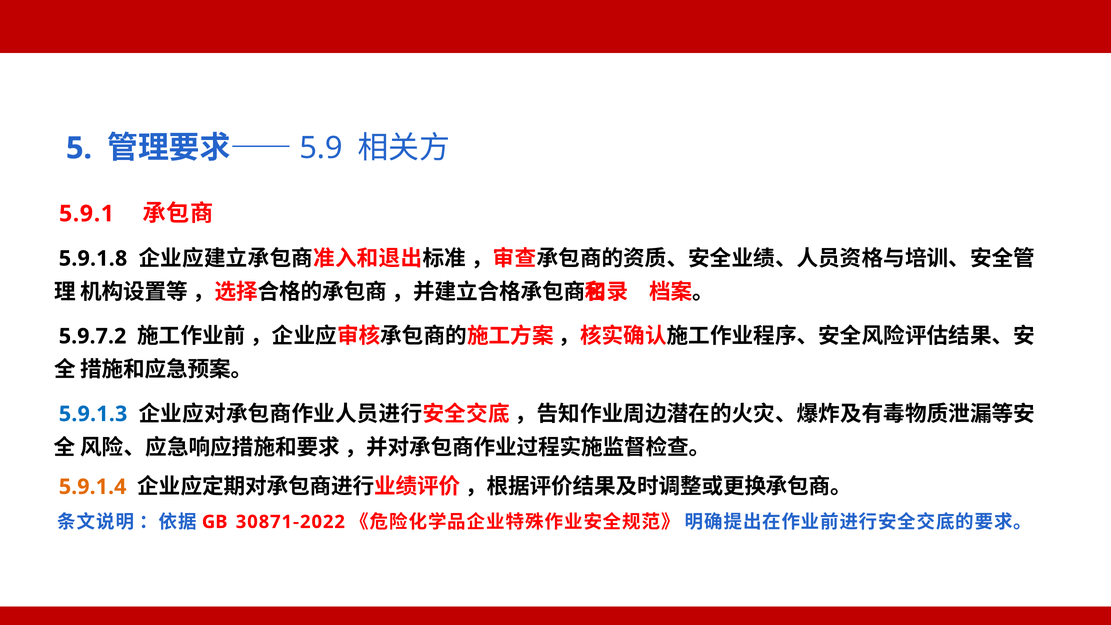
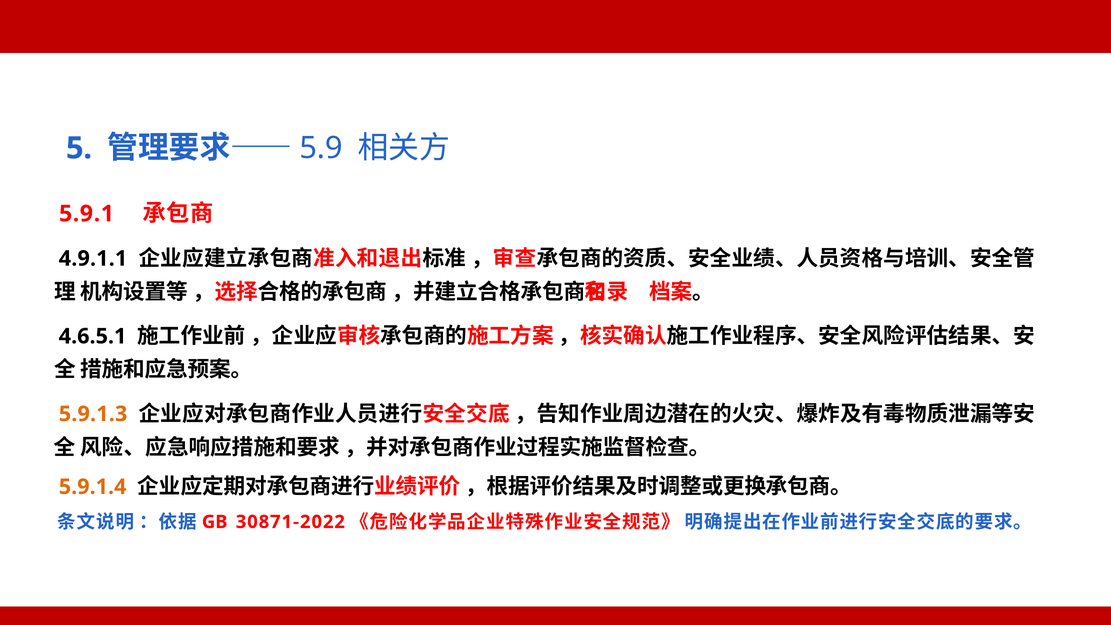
5.9.1.8: 5.9.1.8 -> 4.9.1.1 (93, 259)
5.9.7.2: 5.9.7.2 -> 4.6.5.1 (93, 336)
5.9.1.3 colour: blue -> orange (93, 414)
